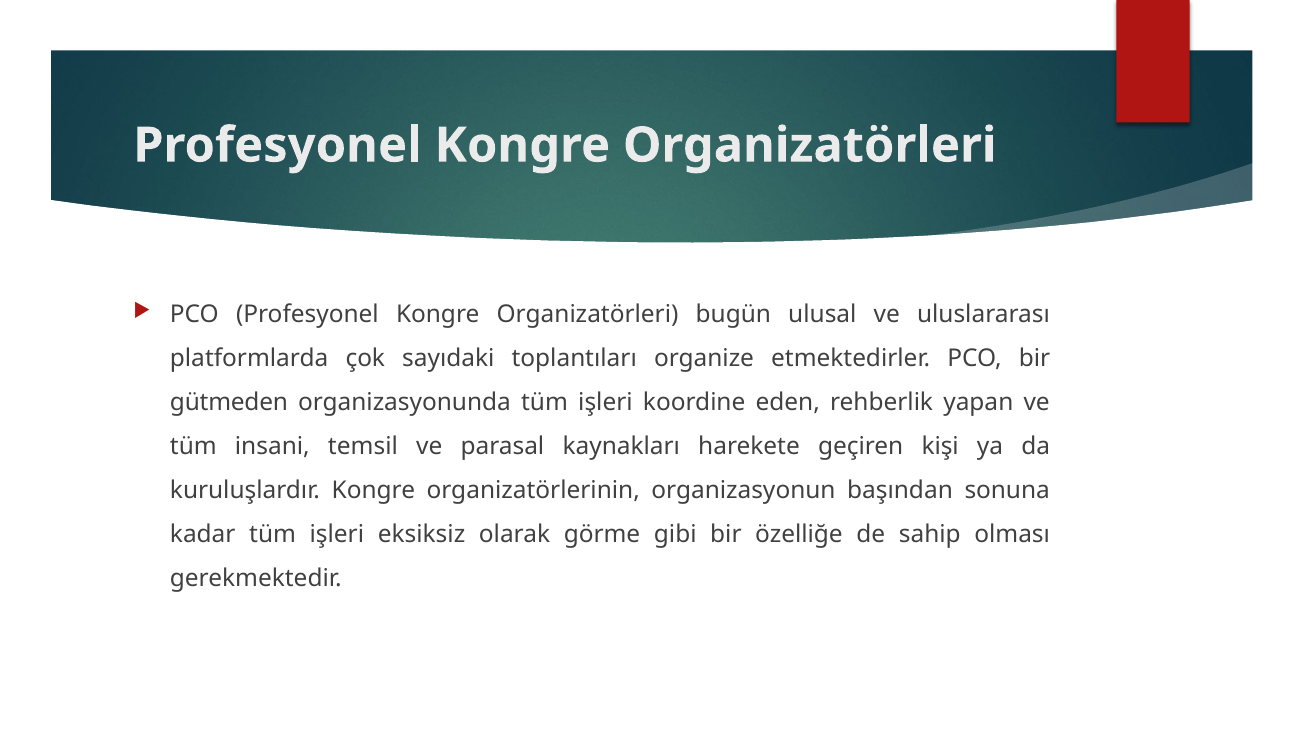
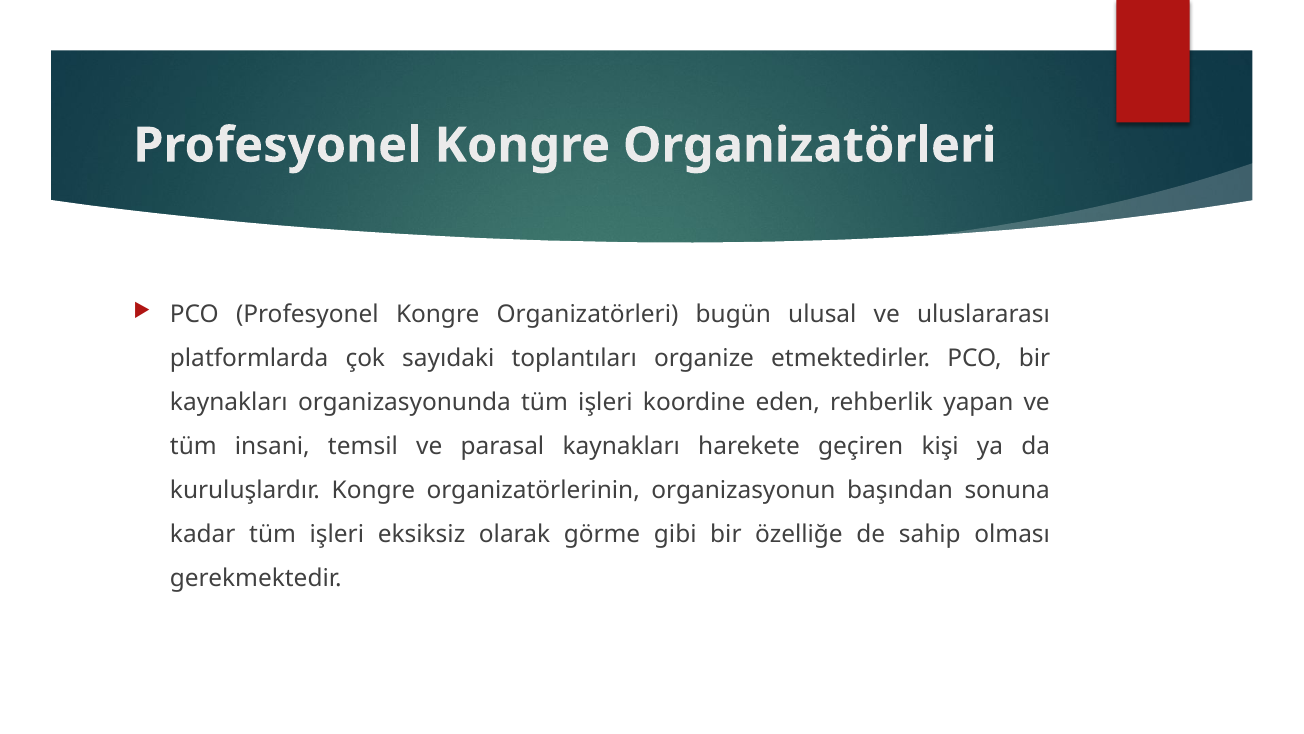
gütmeden: gütmeden -> kaynakları (229, 402)
